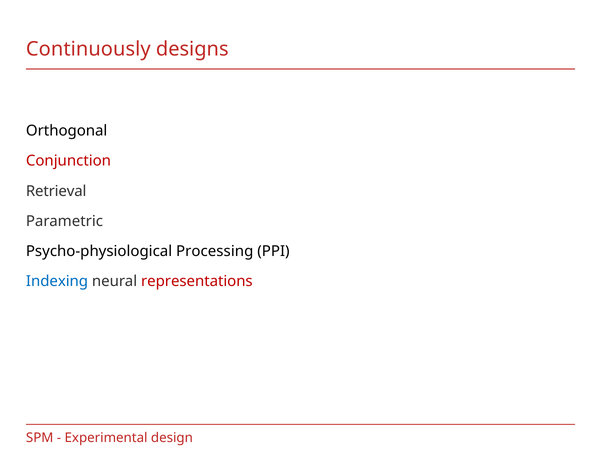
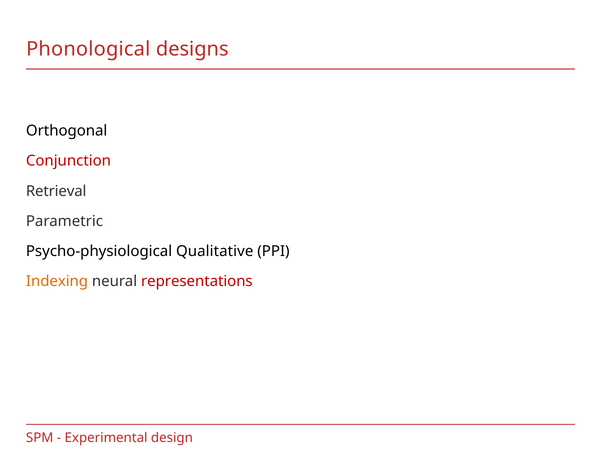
Continuously: Continuously -> Phonological (88, 49)
Processing: Processing -> Qualitative (215, 251)
Indexing colour: blue -> orange (57, 281)
